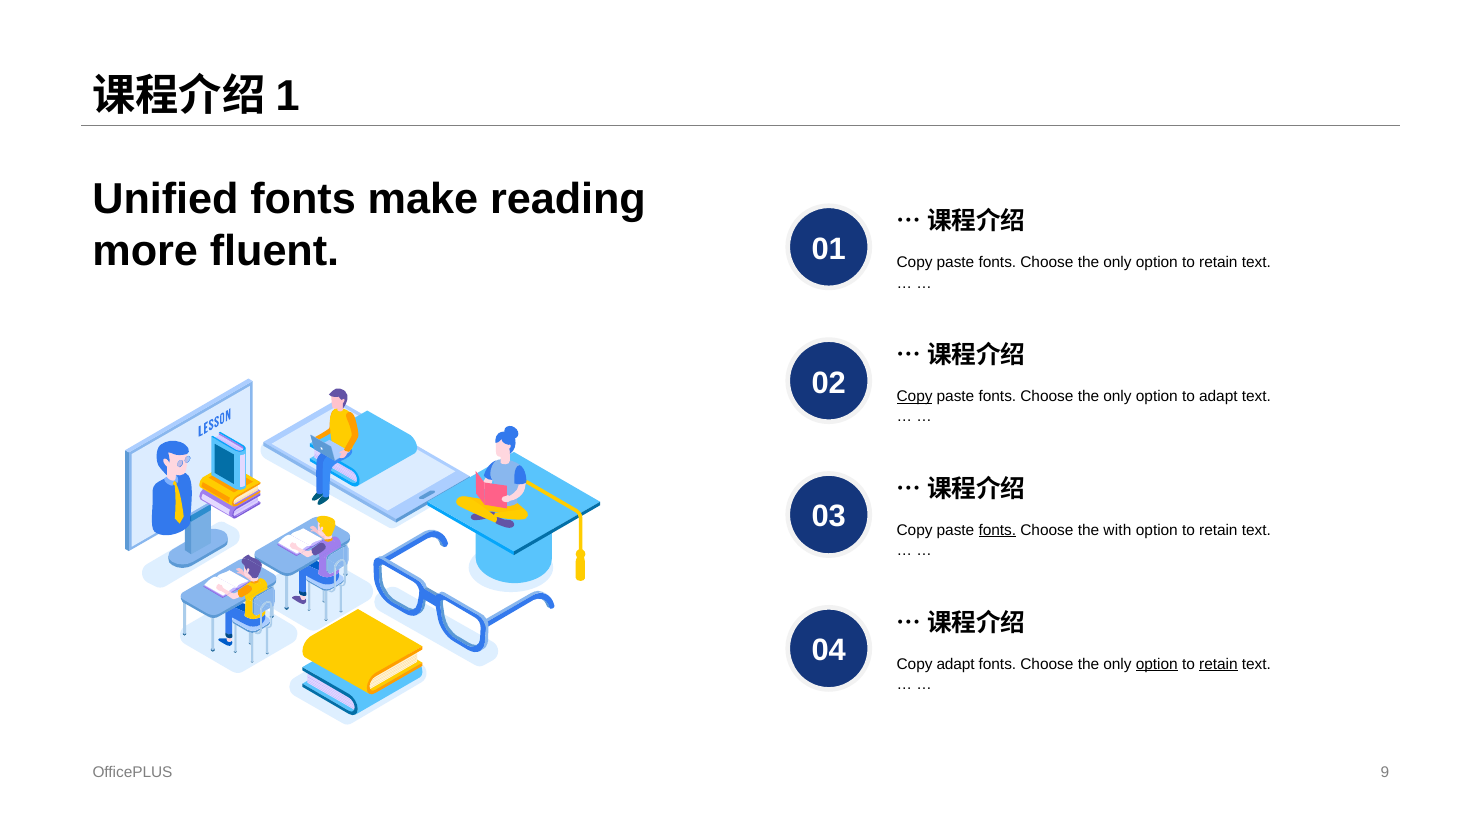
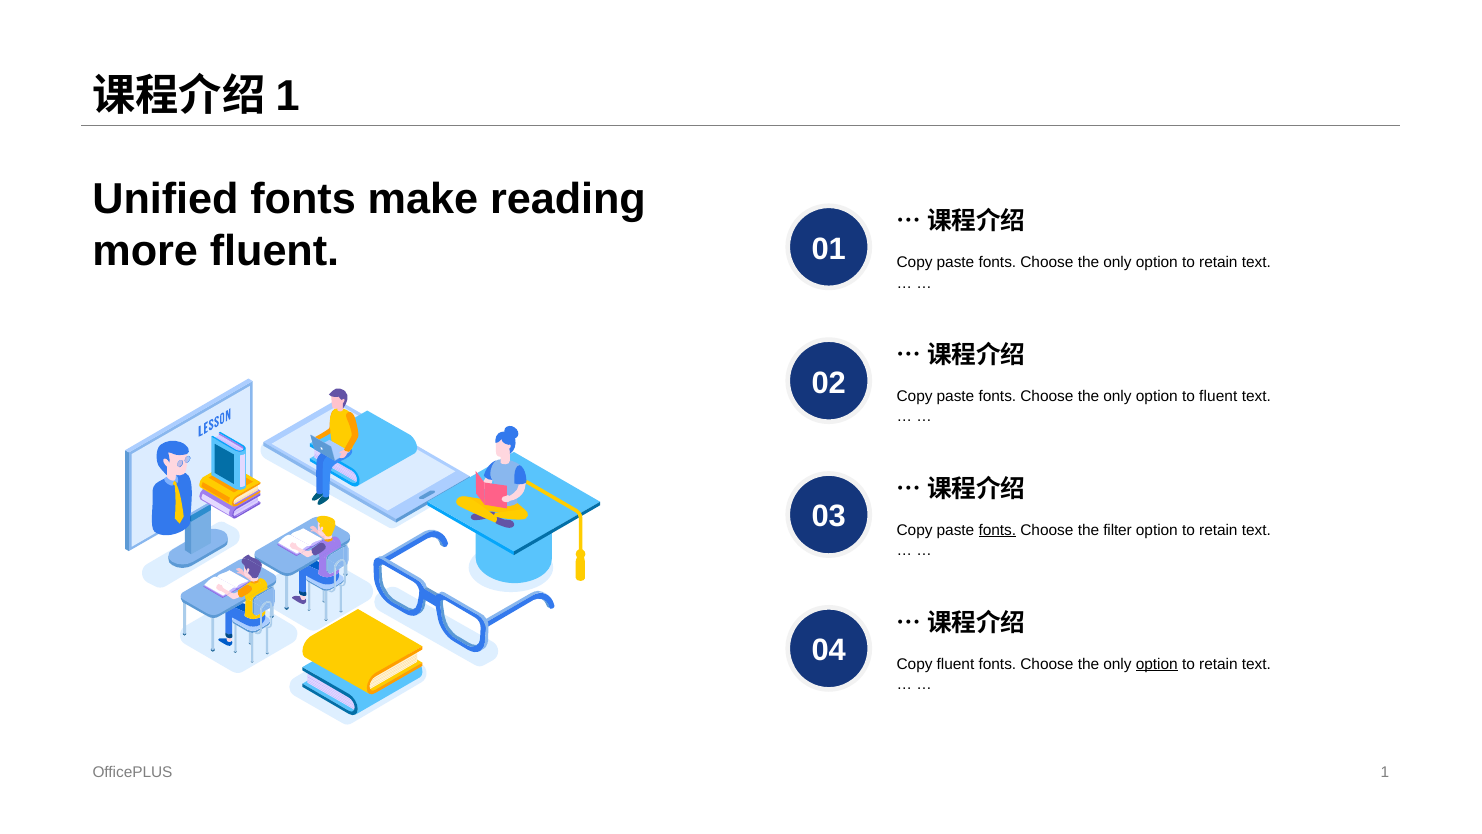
Copy underline: present -> none (915, 396)
to adapt: adapt -> fluent (1218, 396)
with: with -> filter (1118, 530)
Copy adapt: adapt -> fluent (955, 664)
retain underline: present -> none (1218, 664)
OfficePLUS 9: 9 -> 1 (1385, 772)
